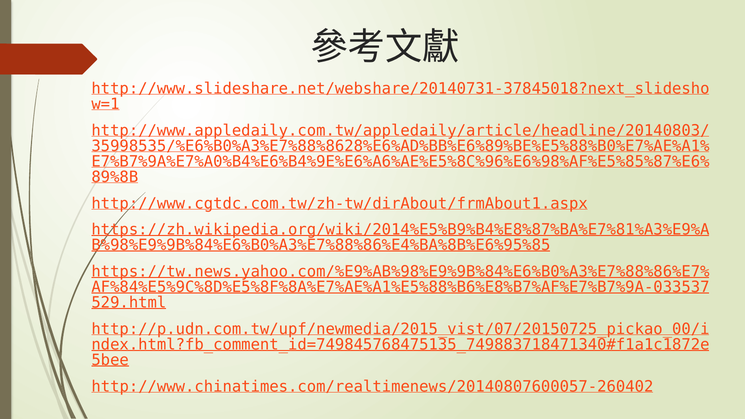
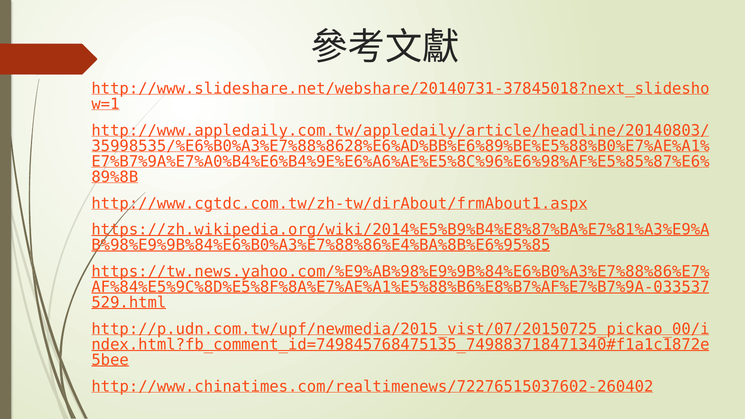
http://www.chinatimes.com/realtimenews/20140807600057-260402: http://www.chinatimes.com/realtimenews/20140807600057-260402 -> http://www.chinatimes.com/realtimenews/72276515037602-260402 (372, 387)
